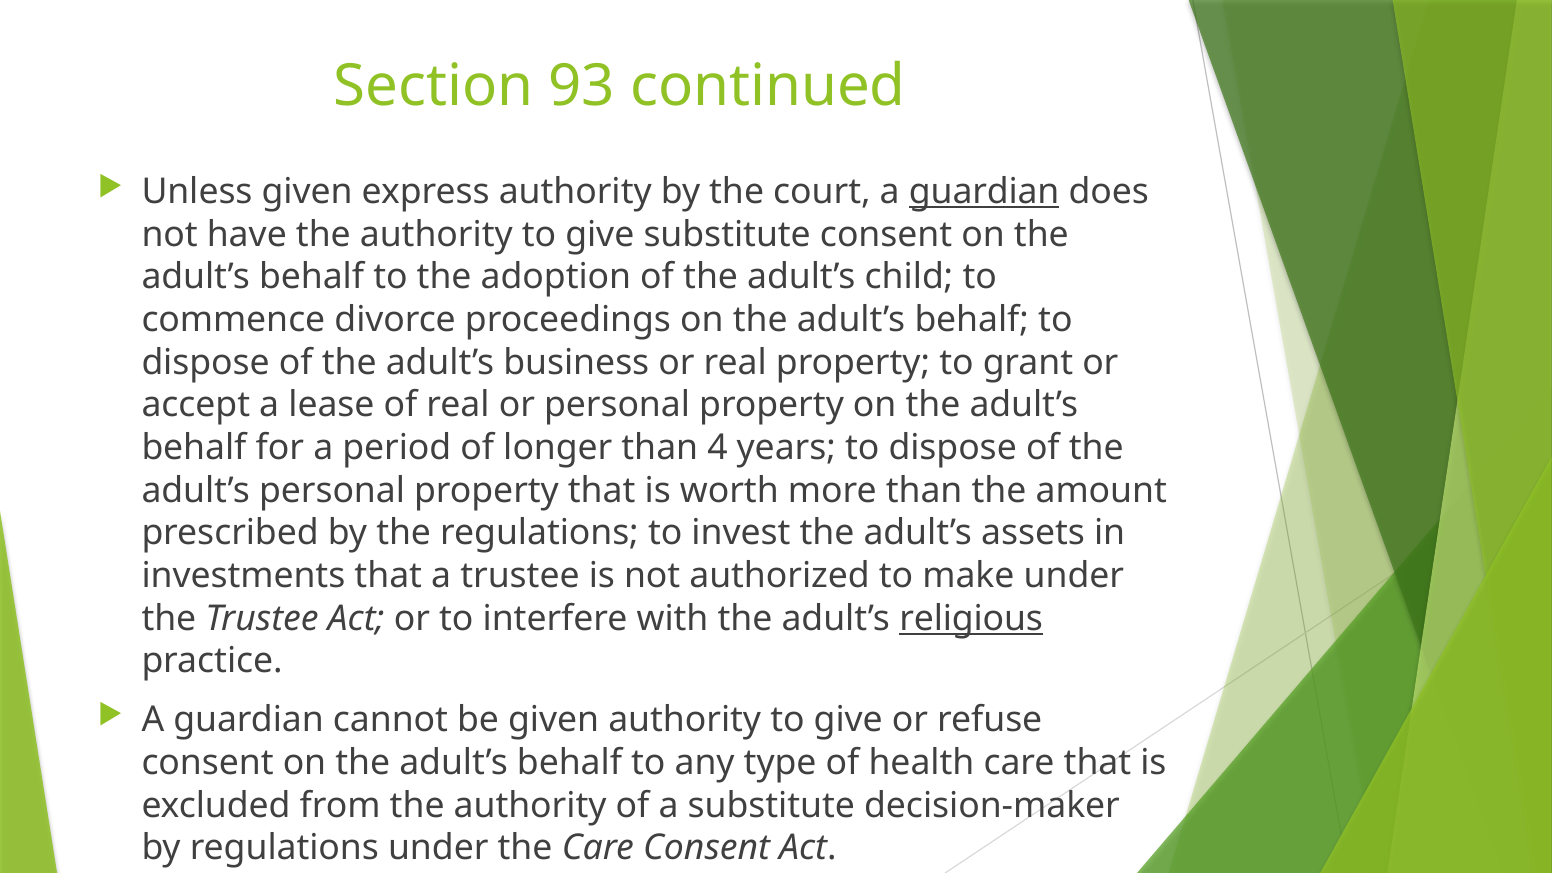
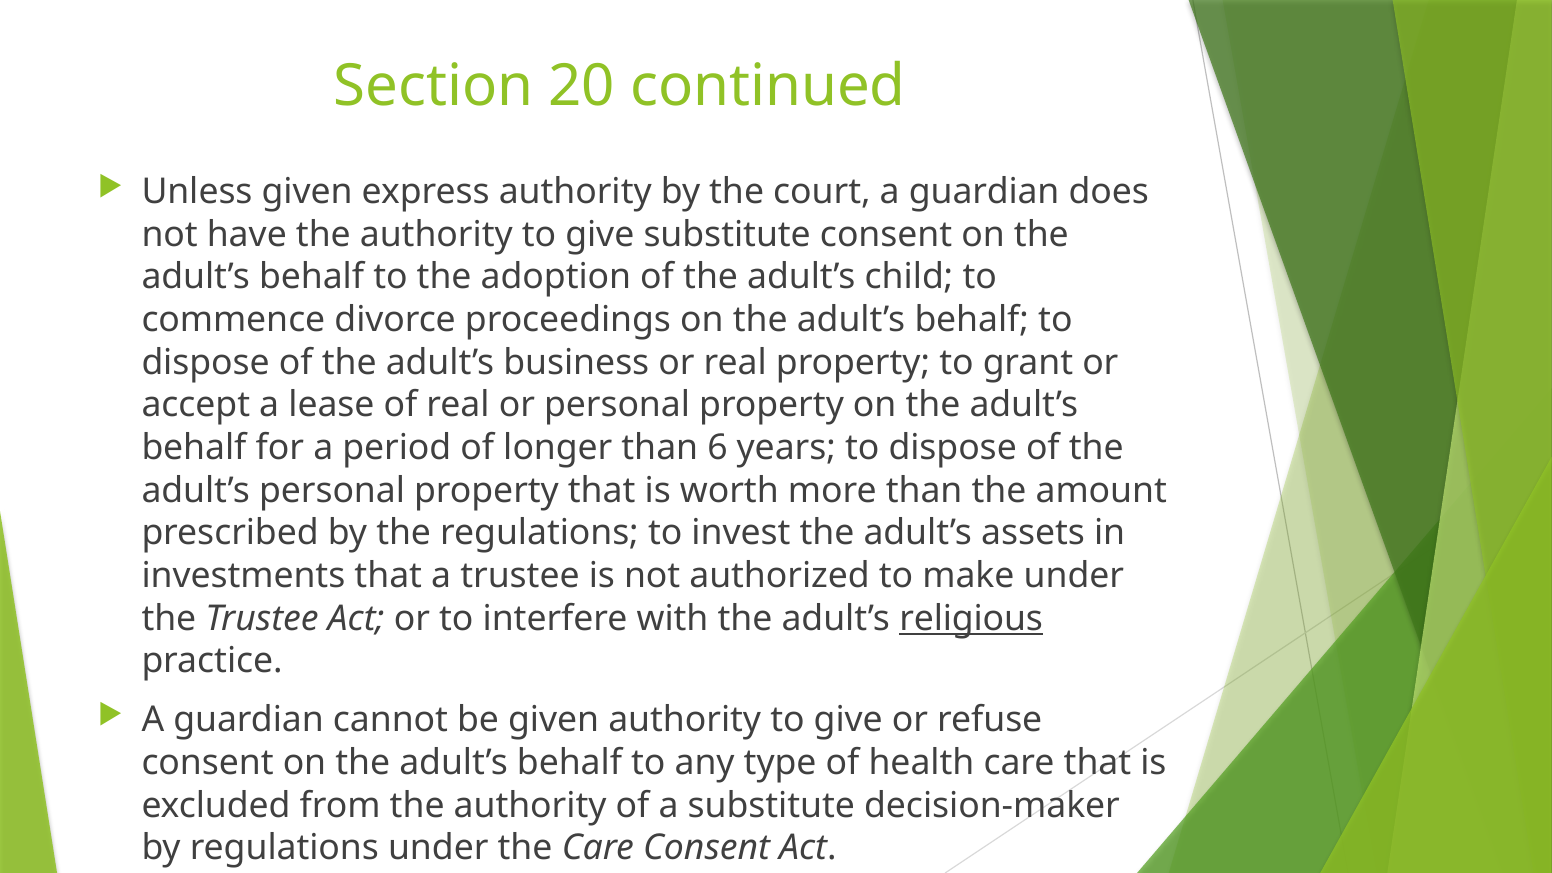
93: 93 -> 20 (582, 86)
guardian underline: present -> none (984, 192)
4: 4 -> 6 (717, 448)
